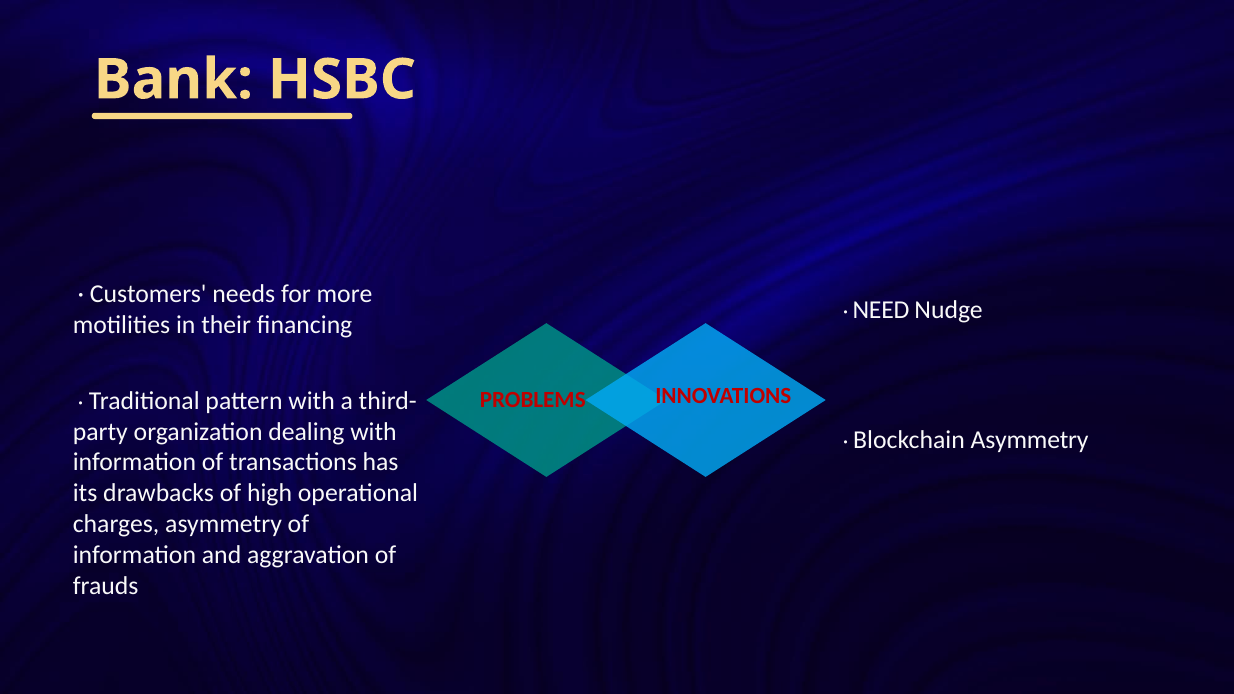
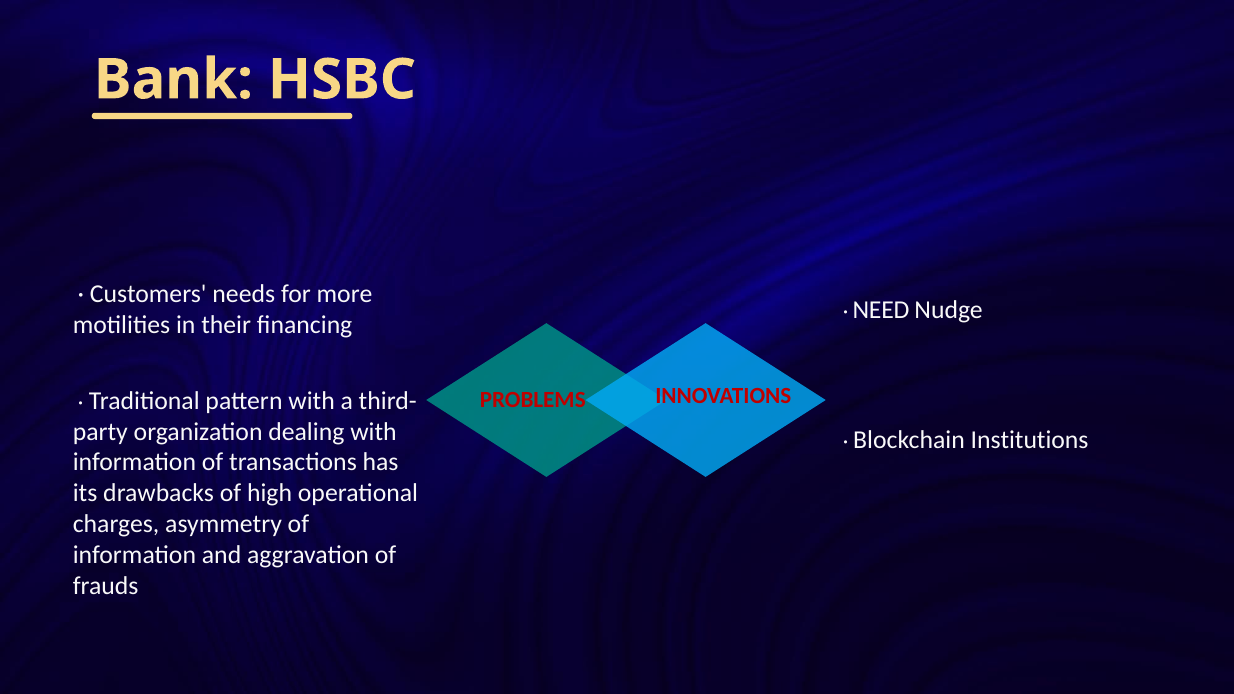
Blockchain Asymmetry: Asymmetry -> Institutions (1030, 440)
